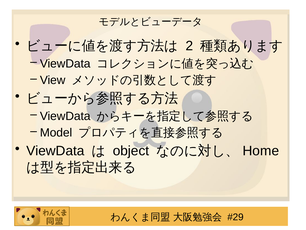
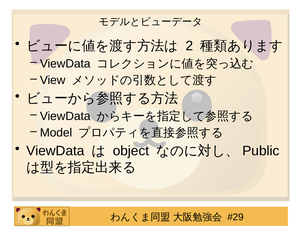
Home: Home -> Public (261, 151)
